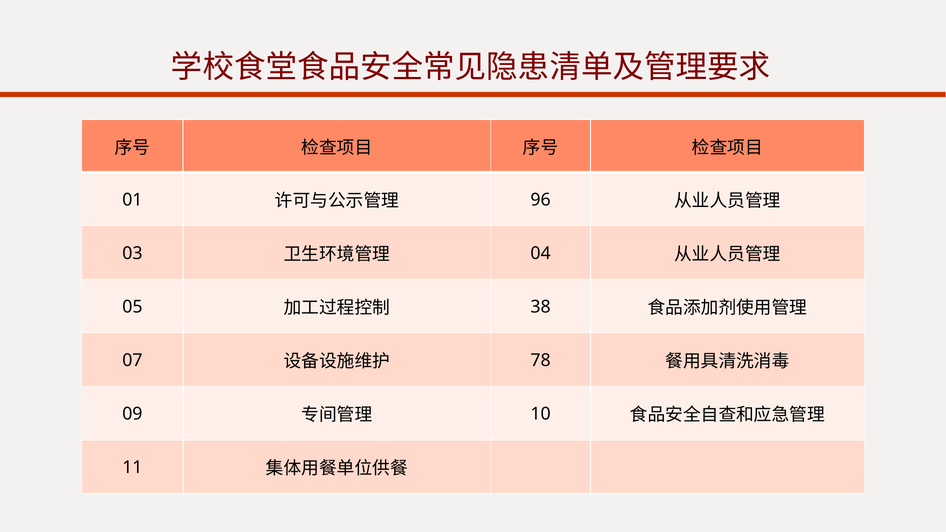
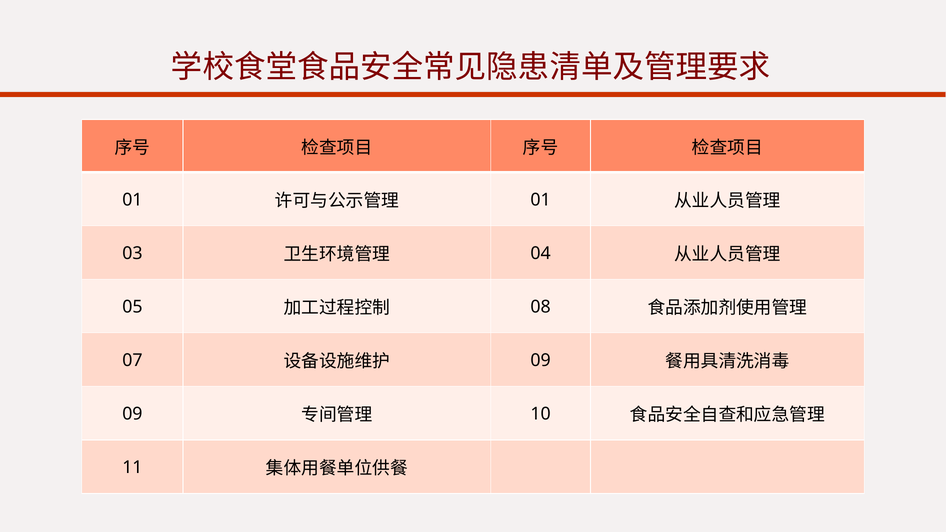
96: 96 -> 01 (541, 200)
38: 38 -> 08 (541, 307)
78: 78 -> 09 (541, 361)
